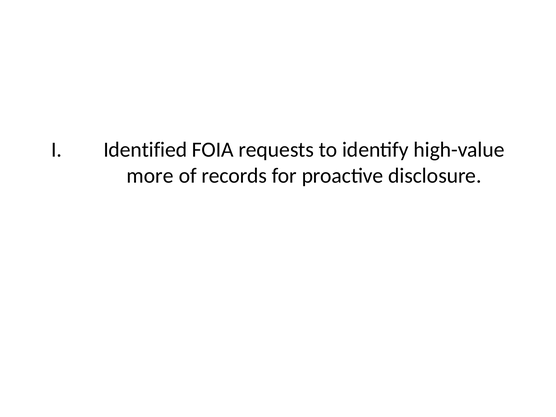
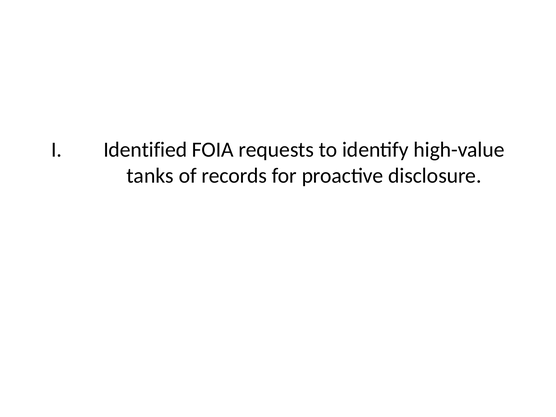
more: more -> tanks (150, 176)
